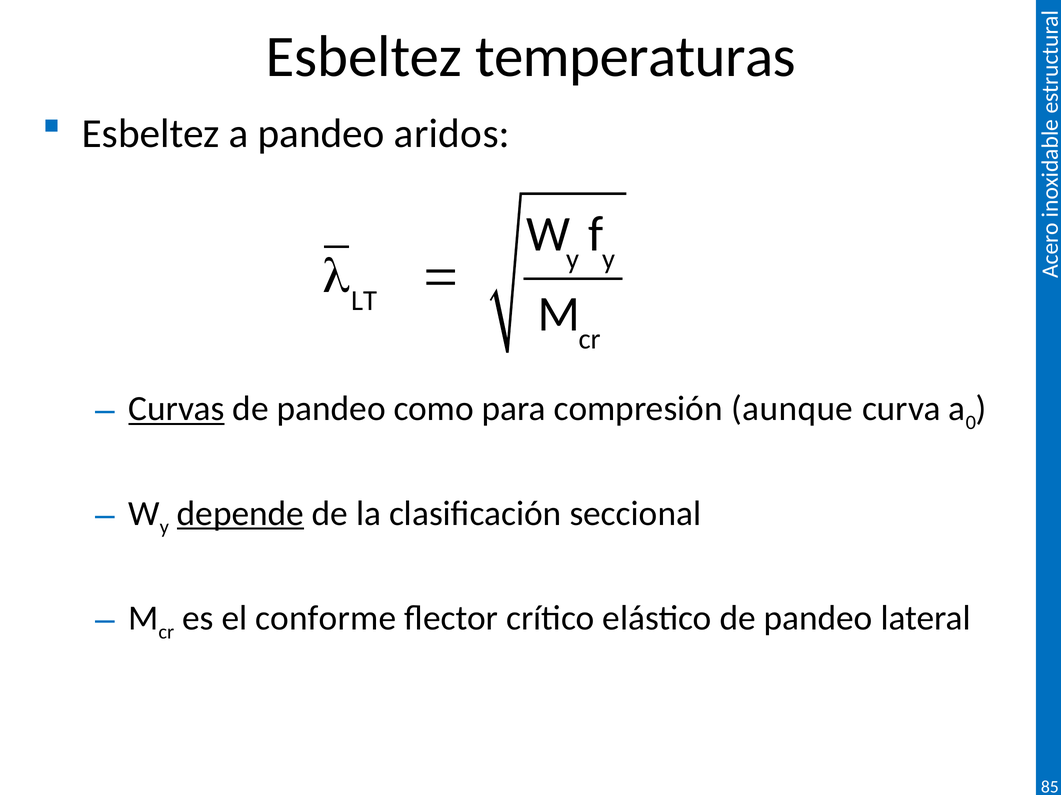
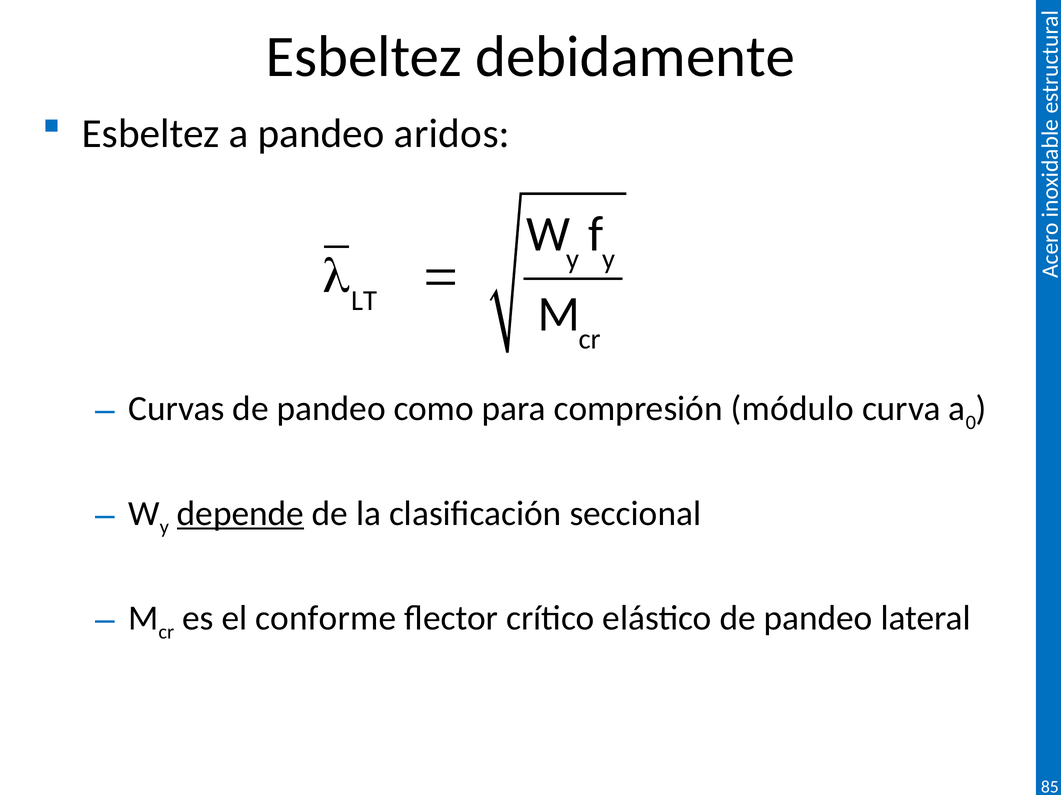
temperaturas: temperaturas -> debidamente (635, 57)
Curvas underline: present -> none (177, 409)
aunque: aunque -> módulo (792, 409)
